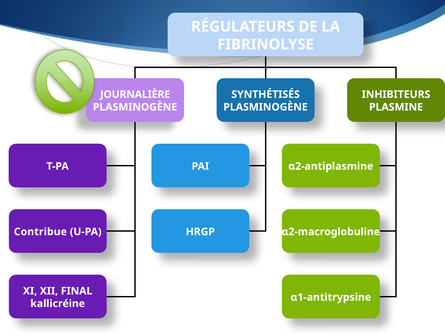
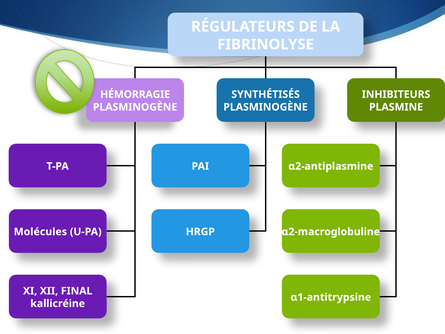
JOURNALIÈRE: JOURNALIÈRE -> HÉMORRAGIE (135, 94)
Contribue: Contribue -> Molécules (40, 232)
